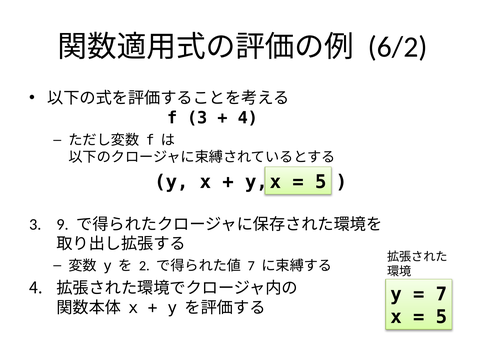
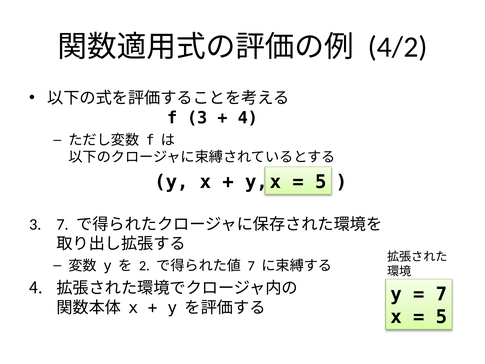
6/2: 6/2 -> 4/2 (398, 47)
3 9: 9 -> 7 (63, 224)
